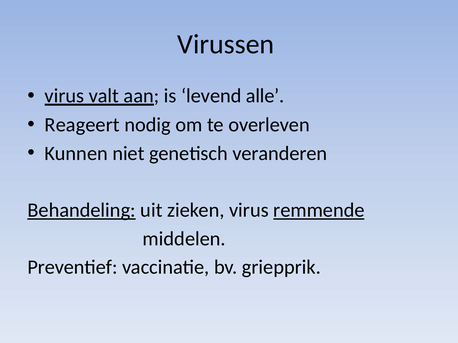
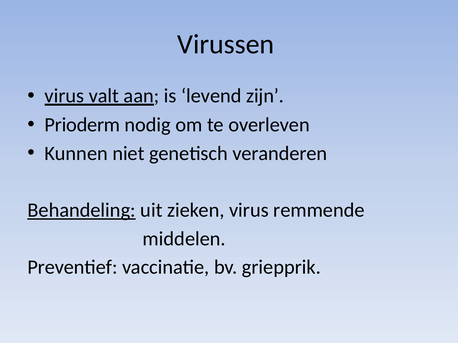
alle: alle -> zijn (265, 96)
Reageert: Reageert -> Prioderm (82, 125)
remmende underline: present -> none (319, 211)
